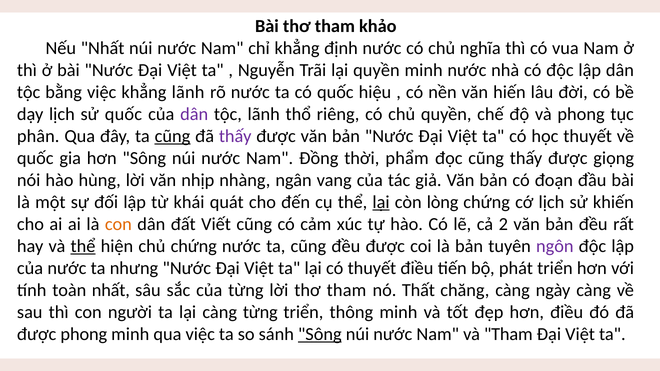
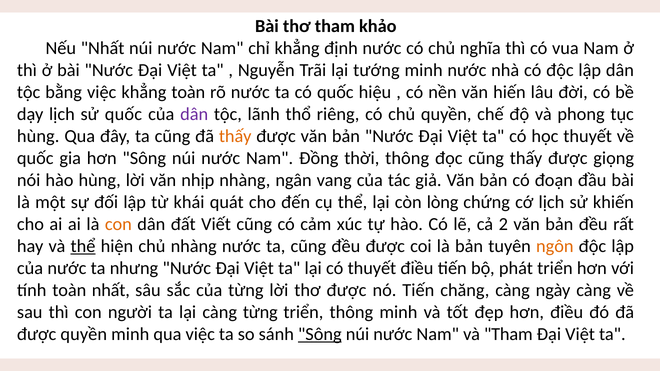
lại quyền: quyền -> tướng (376, 70)
khẳng lãnh: lãnh -> toàn (188, 92)
phân: phân -> hùng (38, 136)
cũng underline: present -> none (172, 136)
thấy colour: purple -> orange (235, 136)
thời phẩm: phẩm -> thông (407, 158)
lại underline: present -> none (381, 202)
chủ chứng: chứng -> nhàng (194, 246)
ngôn colour: purple -> orange (555, 246)
lời thơ tham: tham -> được (347, 290)
nó Thất: Thất -> Tiến (418, 290)
được phong: phong -> quyền (84, 334)
